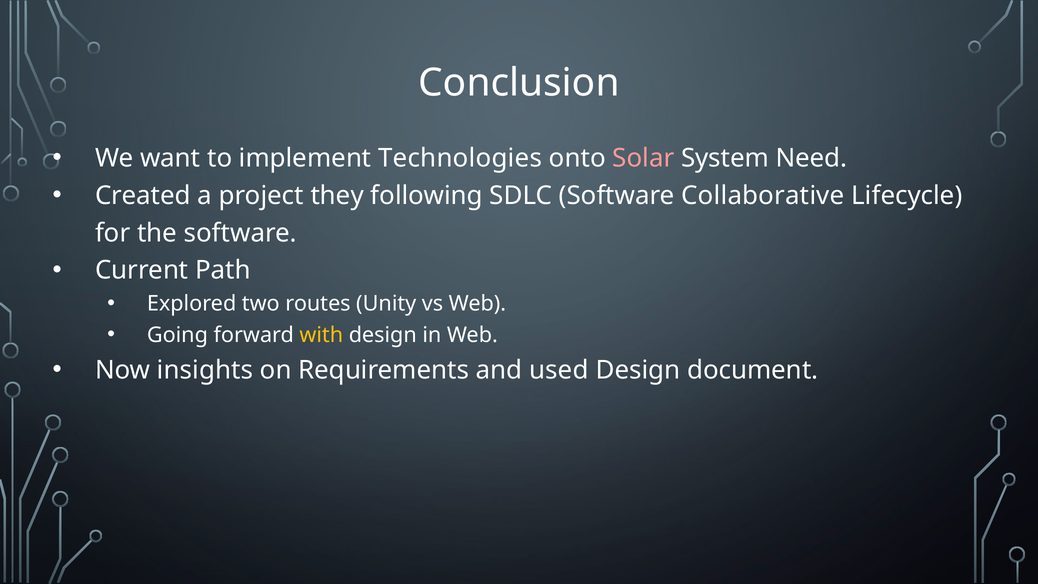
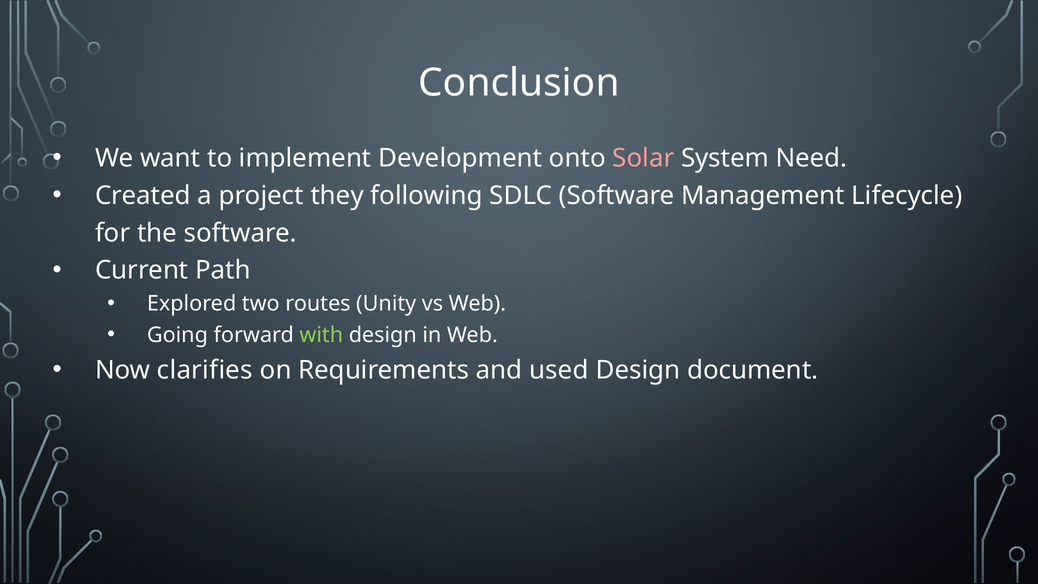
Technologies: Technologies -> Development (460, 158)
Collaborative: Collaborative -> Management (763, 196)
with colour: yellow -> light green (321, 335)
insights: insights -> clarifies (205, 370)
